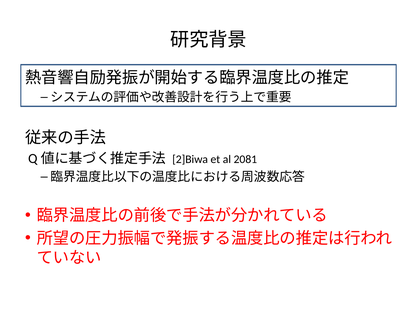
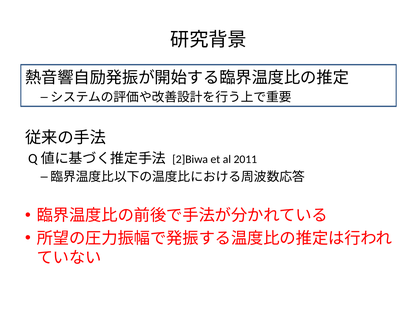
2081: 2081 -> 2011 (245, 159)
